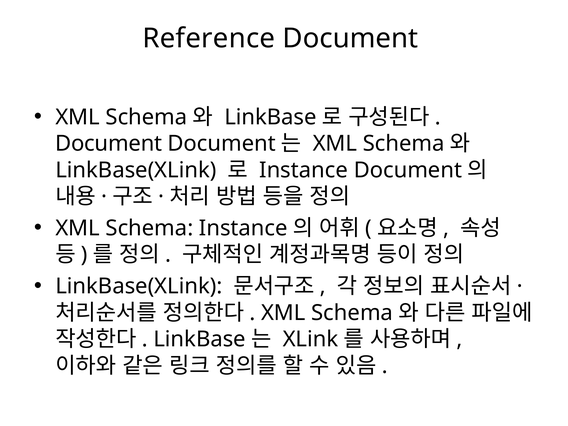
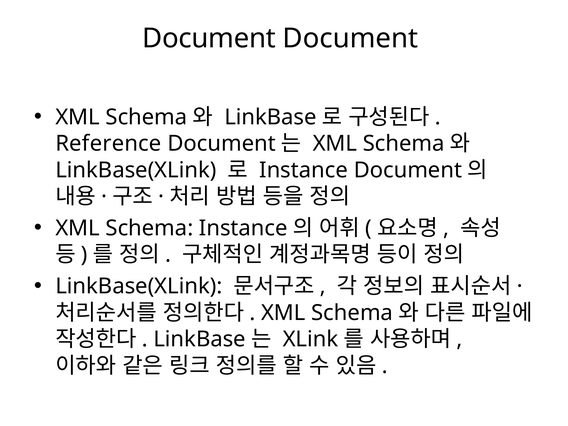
Reference: Reference -> Document (209, 38)
Document: Document -> Reference (108, 144)
